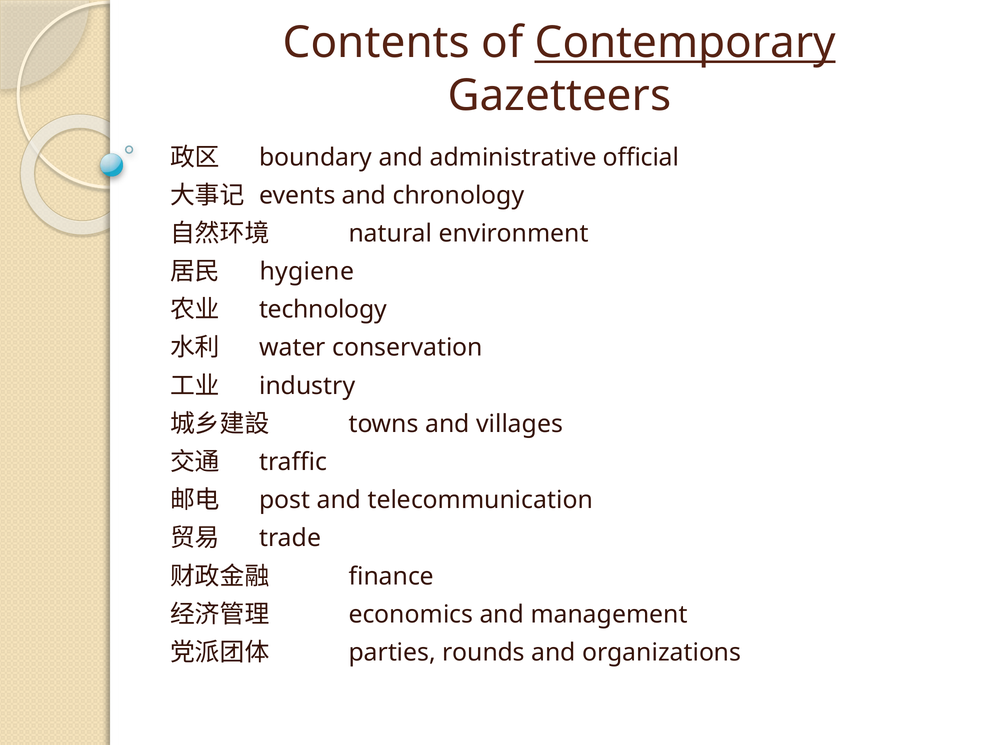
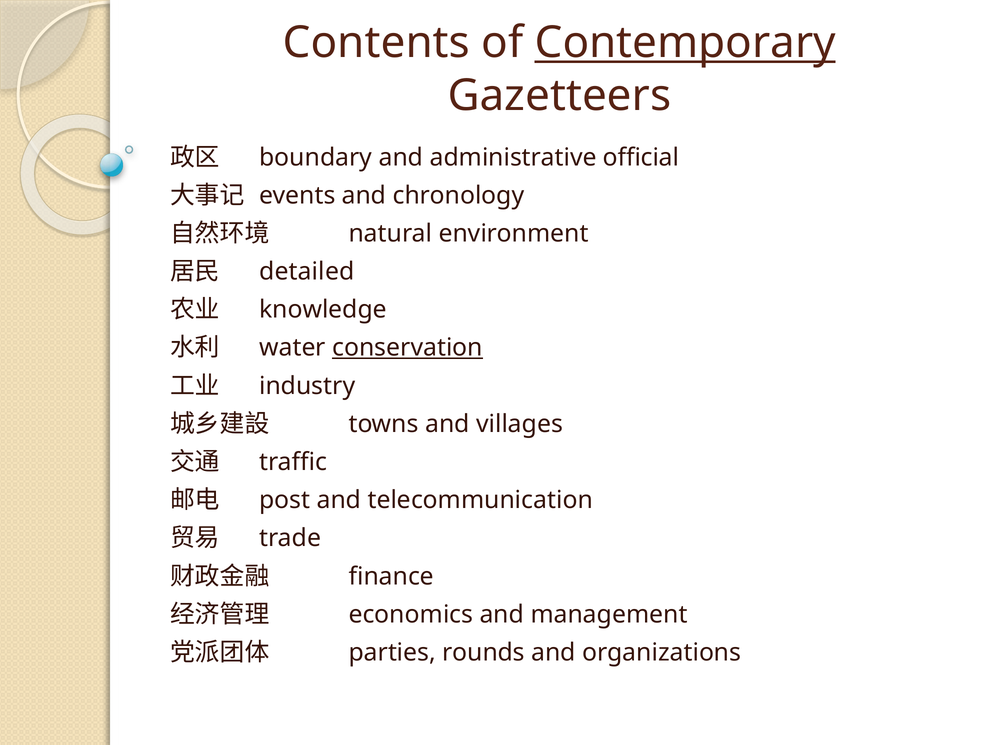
hygiene: hygiene -> detailed (307, 272)
technology: technology -> knowledge (323, 310)
conservation underline: none -> present (407, 348)
